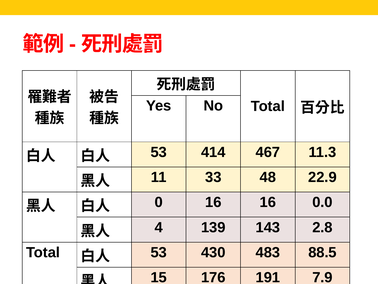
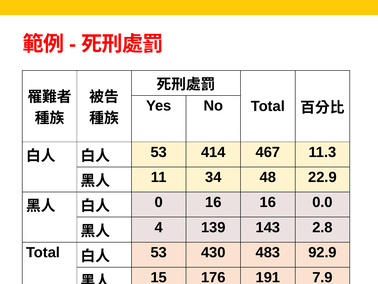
33: 33 -> 34 (213, 177)
88.5: 88.5 -> 92.9 (323, 252)
